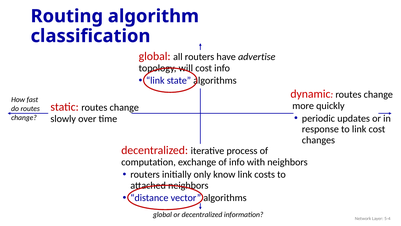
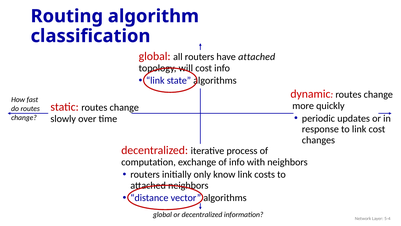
have advertise: advertise -> attached (257, 57)
